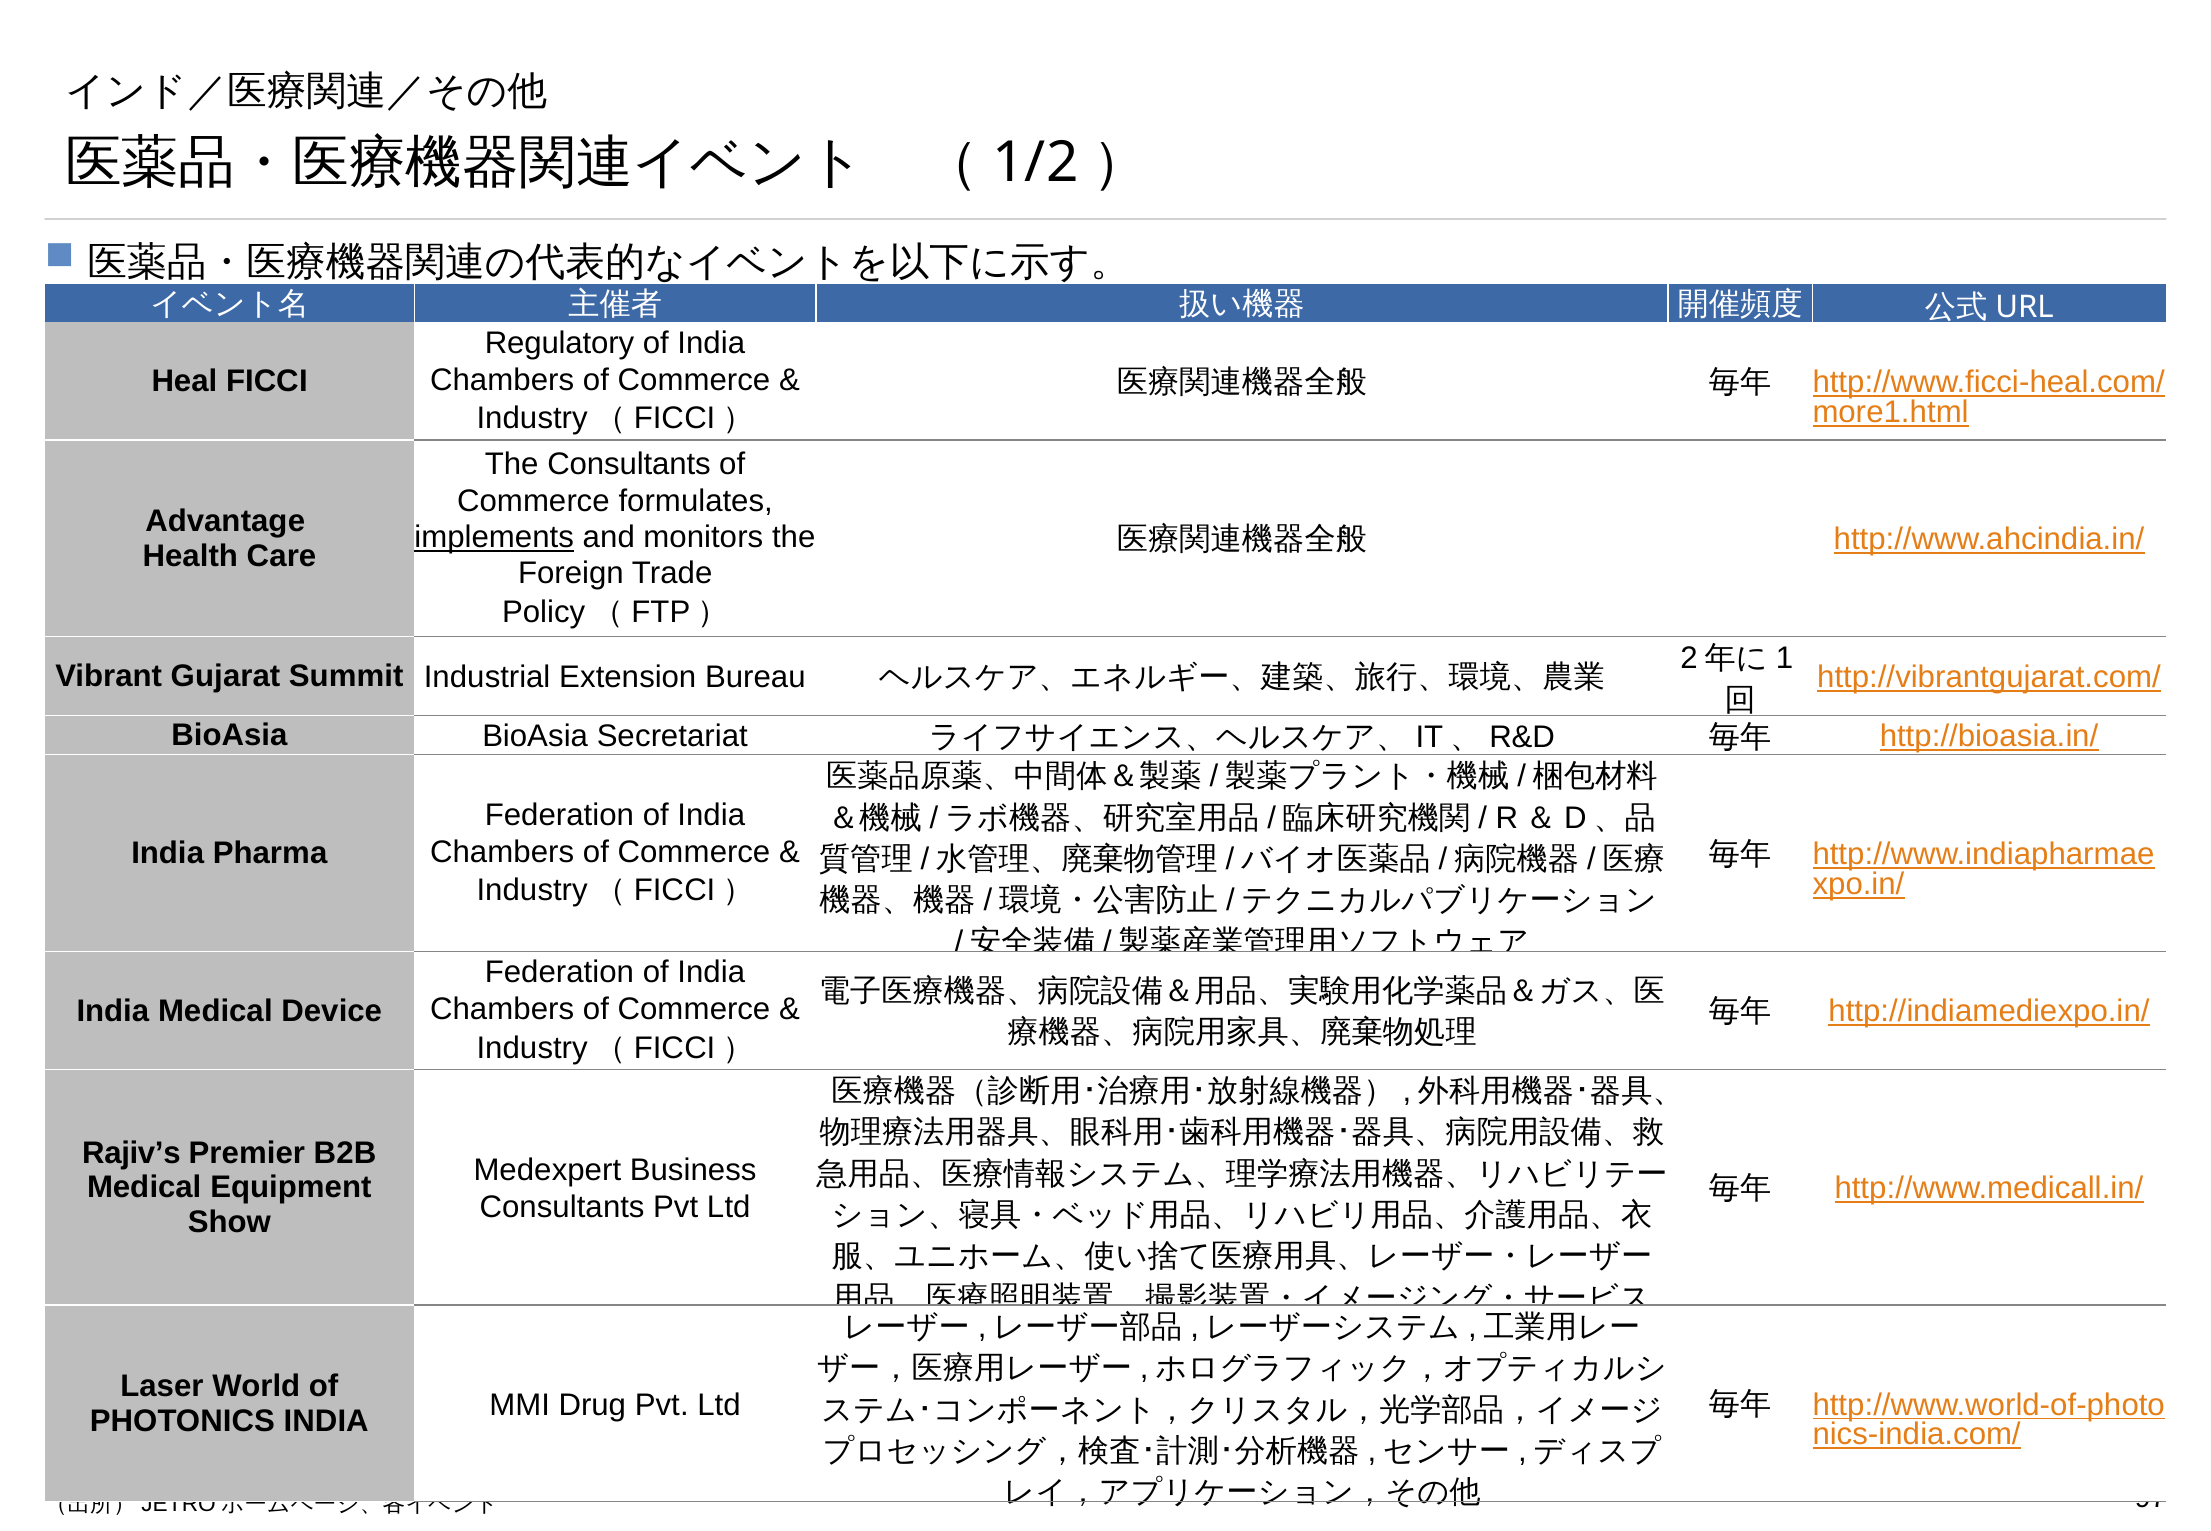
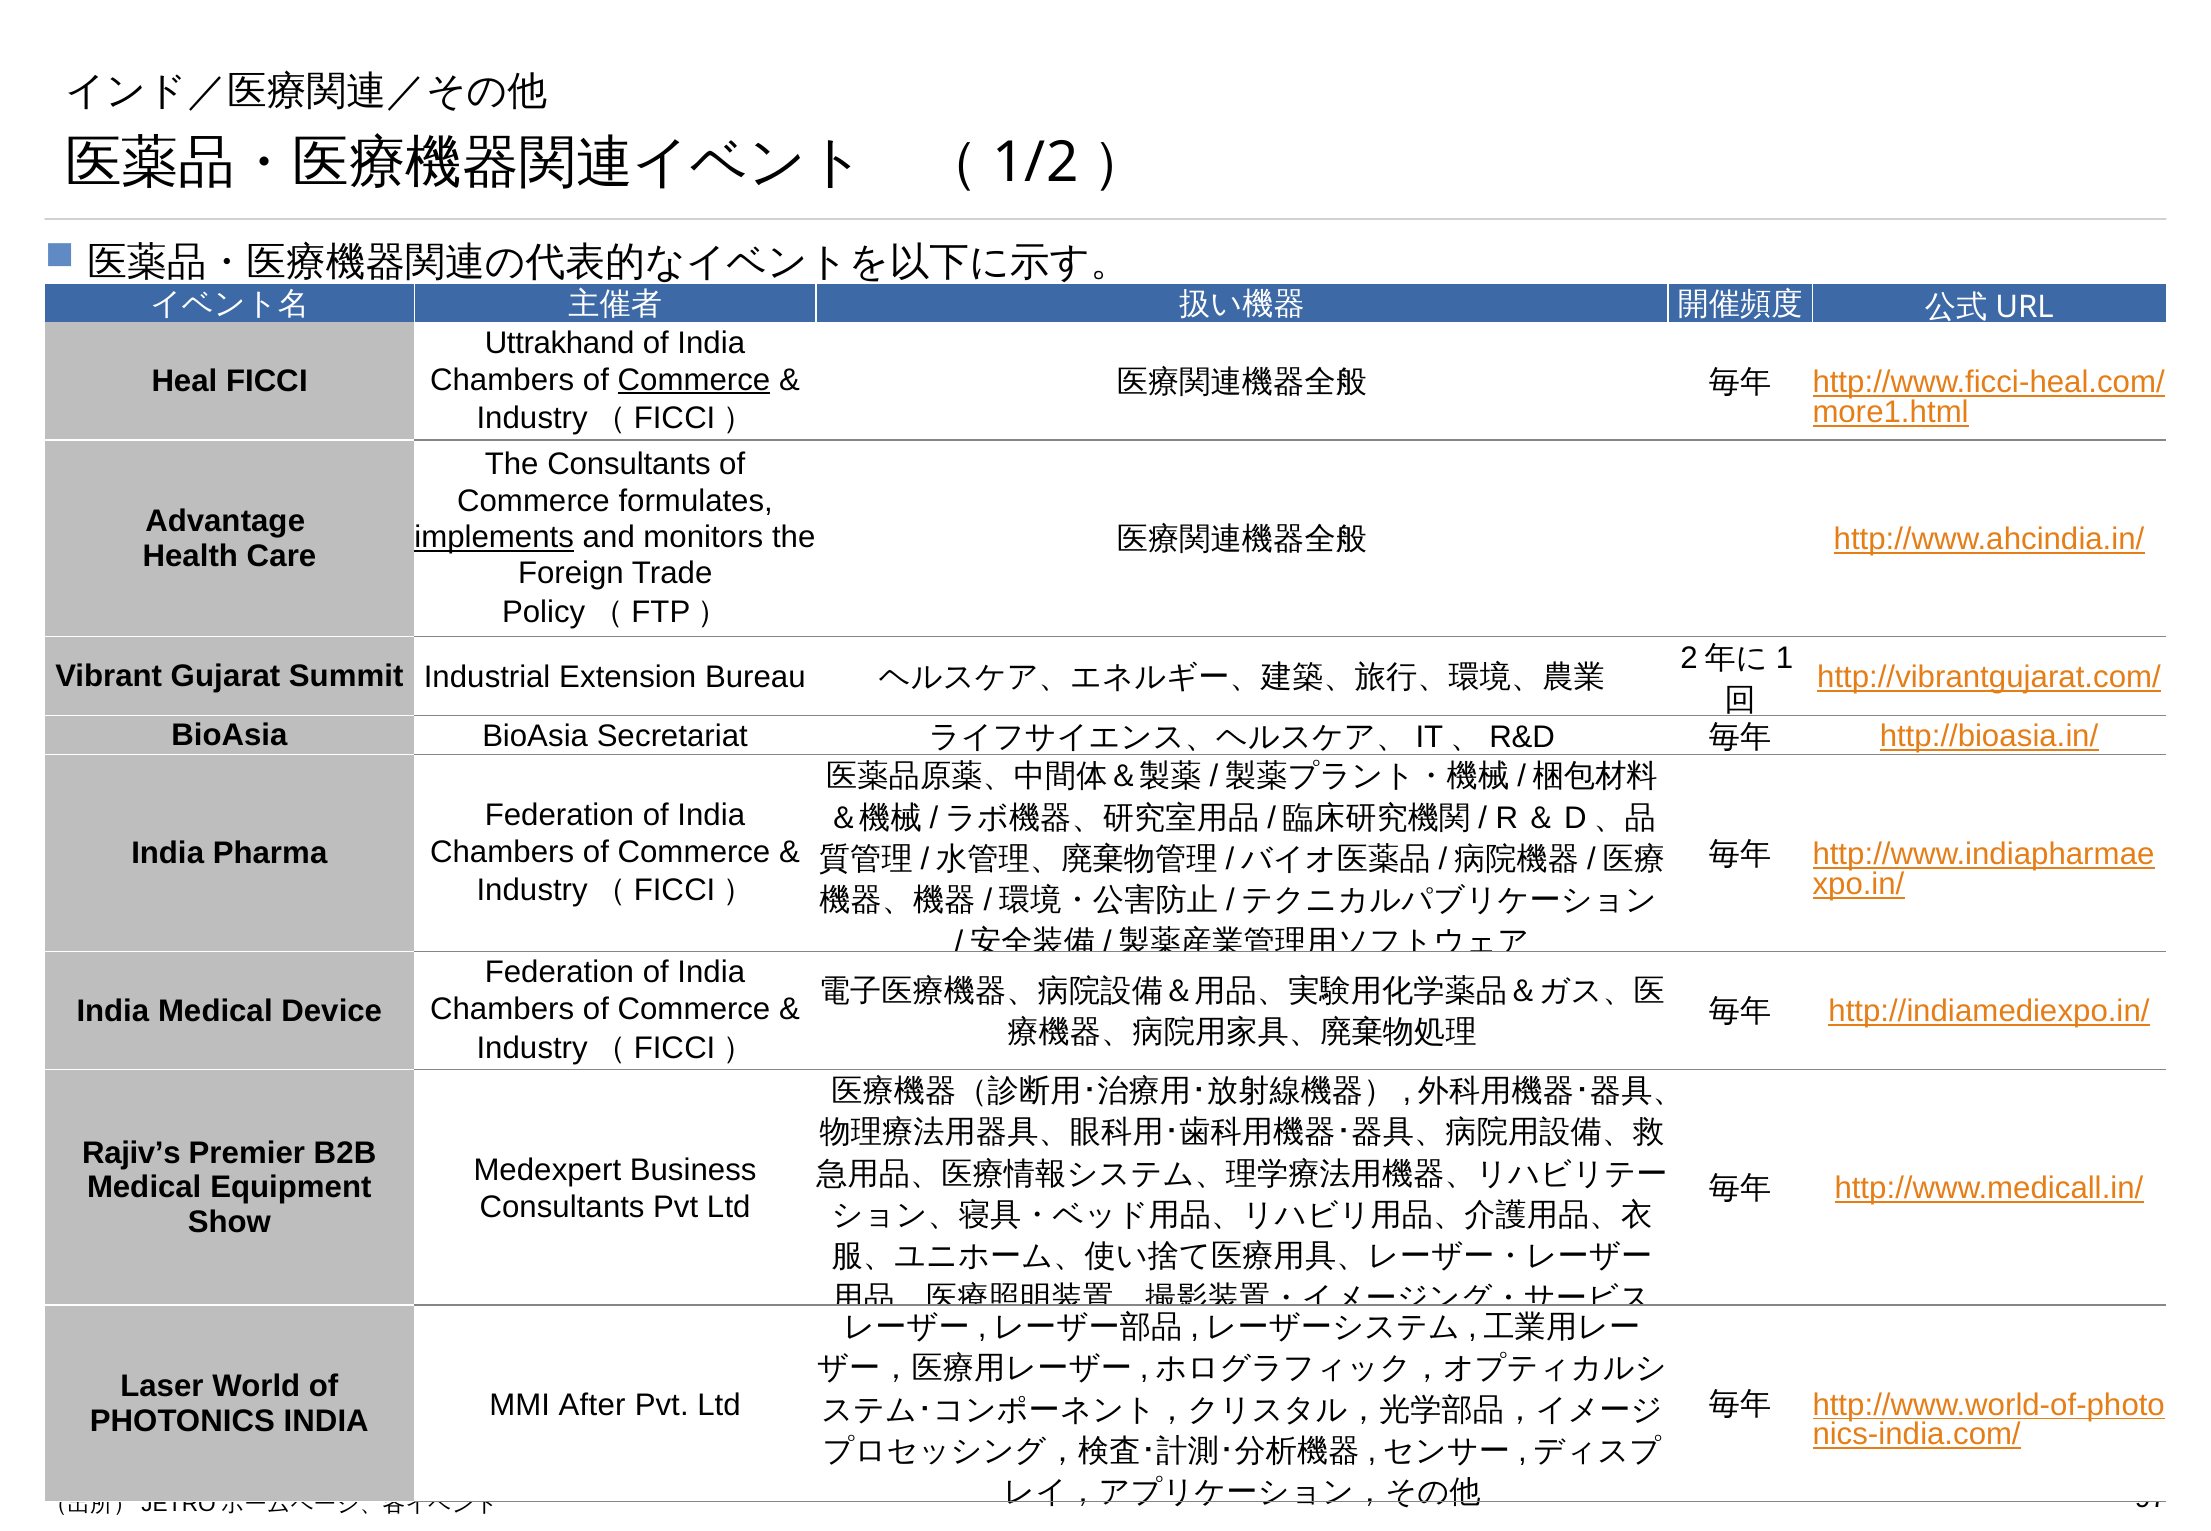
Regulatory: Regulatory -> Uttrakhand (560, 343)
Commerce underline: none -> present (694, 380)
Drug: Drug -> After (592, 1404)
